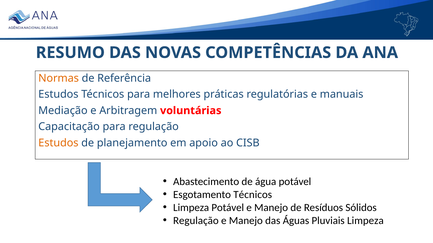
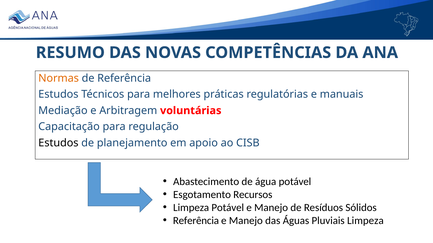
Estudos colour: orange -> black (58, 143)
Esgotamento Técnicos: Técnicos -> Recursos (253, 195)
Regulação: Regulação -> Referência (196, 221)
